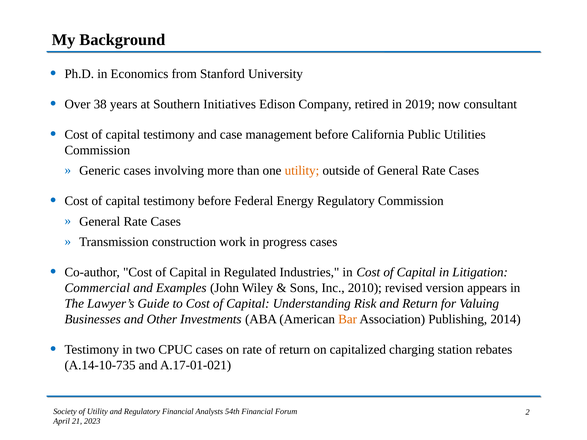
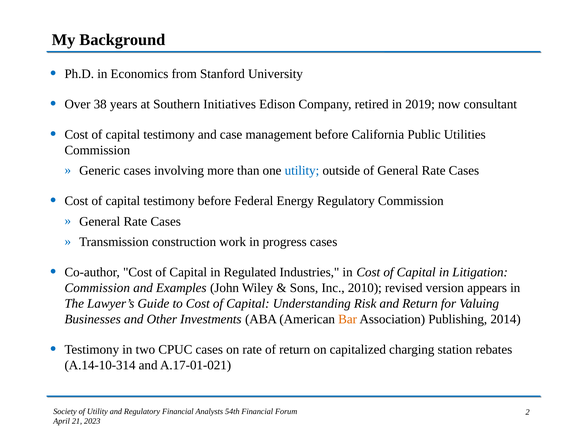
utility colour: orange -> blue (302, 171)
Commercial: Commercial -> Commission (97, 288)
A.14-10-735: A.14-10-735 -> A.14-10-314 (100, 365)
